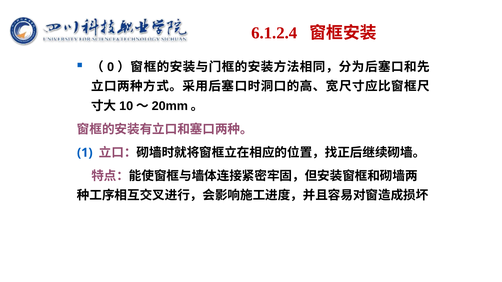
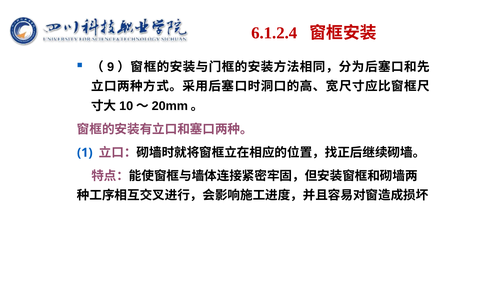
0: 0 -> 9 (111, 67)
